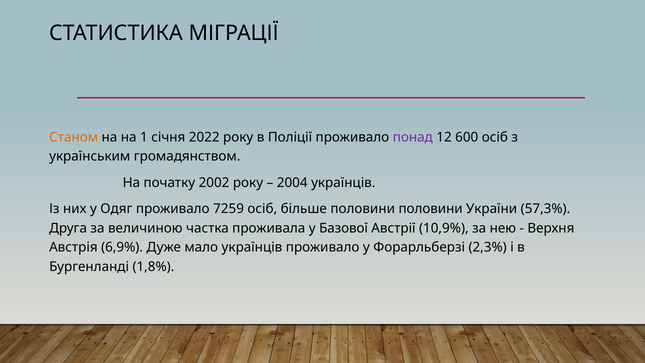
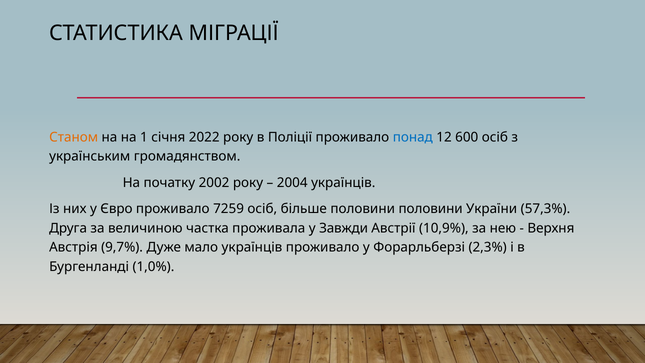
понад colour: purple -> blue (413, 137)
Одяг: Одяг -> Євро (116, 209)
Базової: Базової -> Завжди (344, 228)
6,9%: 6,9% -> 9,7% (122, 247)
1,8%: 1,8% -> 1,0% (153, 267)
